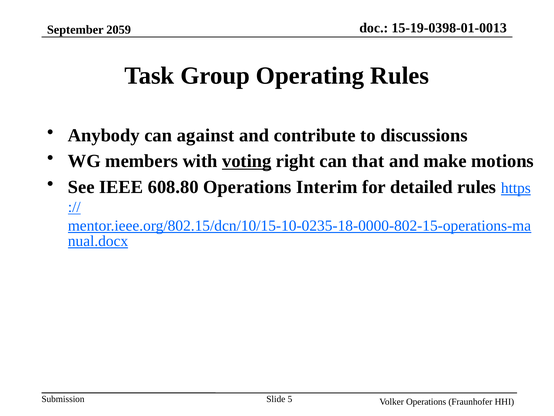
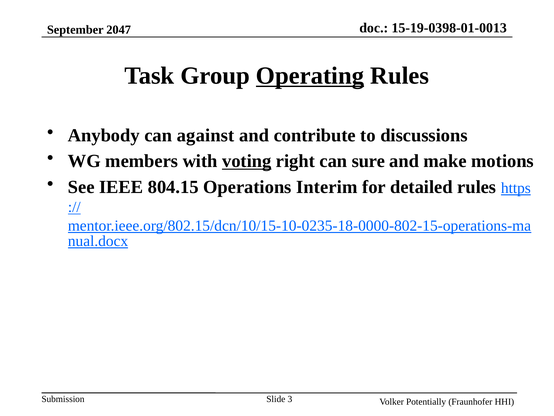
2059: 2059 -> 2047 (119, 30)
Operating underline: none -> present (310, 76)
that: that -> sure (368, 161)
608.80: 608.80 -> 804.15 (173, 187)
5: 5 -> 3 (290, 398)
Volker Operations: Operations -> Potentially (426, 401)
